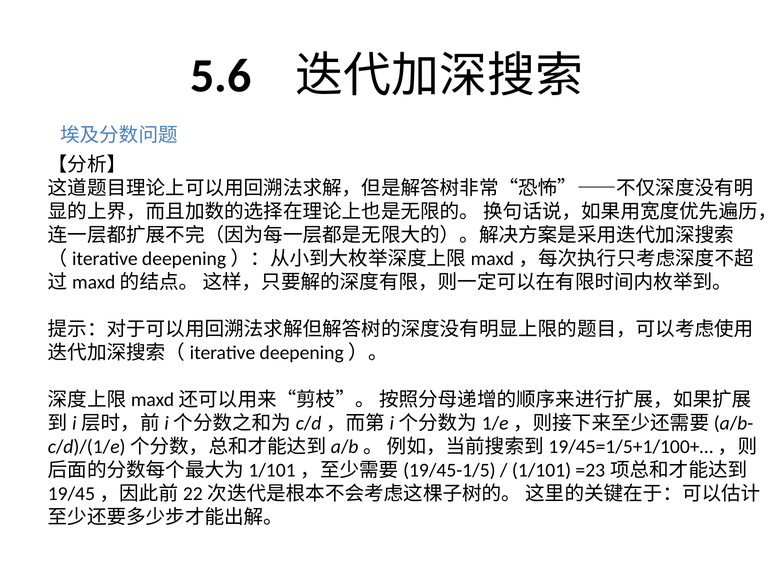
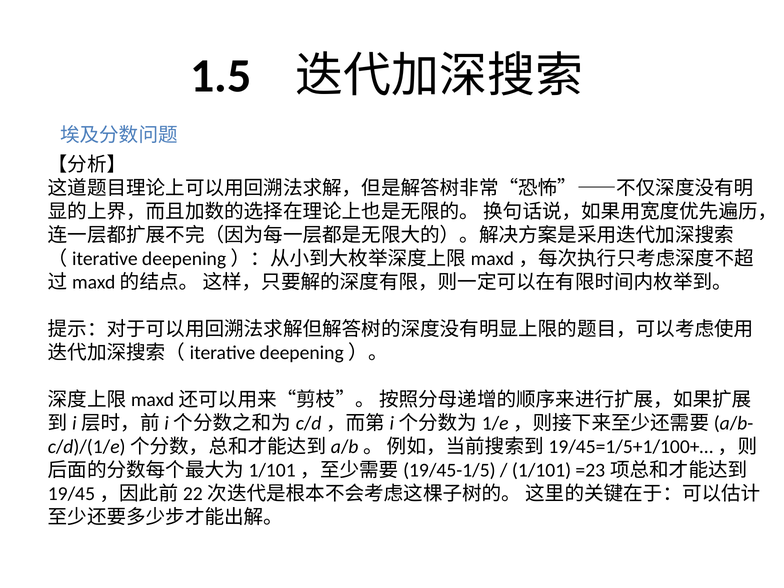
5.6: 5.6 -> 1.5 (221, 76)
